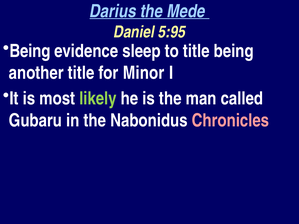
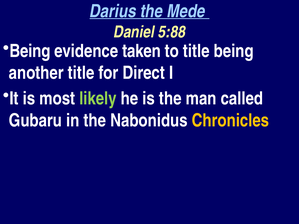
5:95: 5:95 -> 5:88 (172, 32)
sleep: sleep -> taken (142, 51)
Minor: Minor -> Direct (144, 73)
Chronicles colour: pink -> yellow (230, 121)
